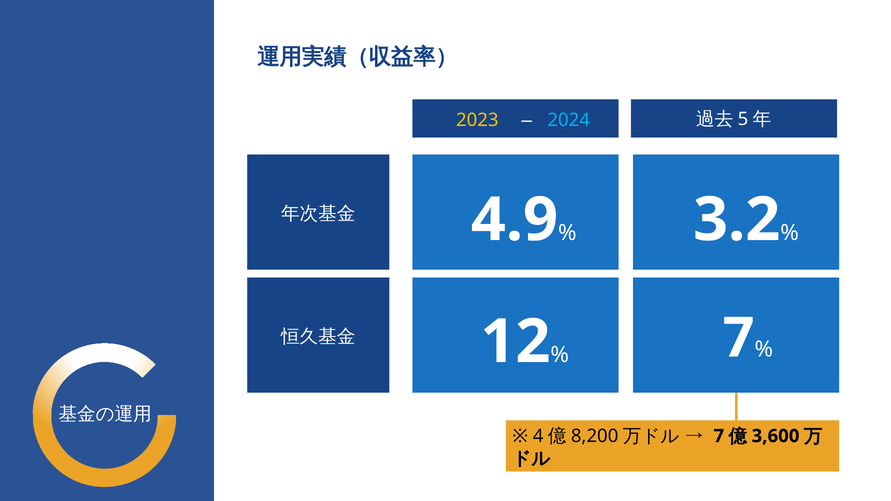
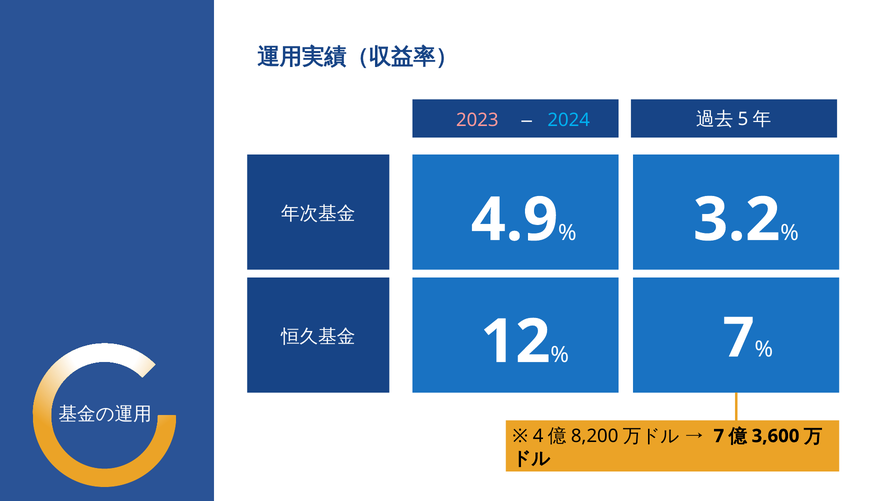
2023 colour: yellow -> pink (477, 120)
